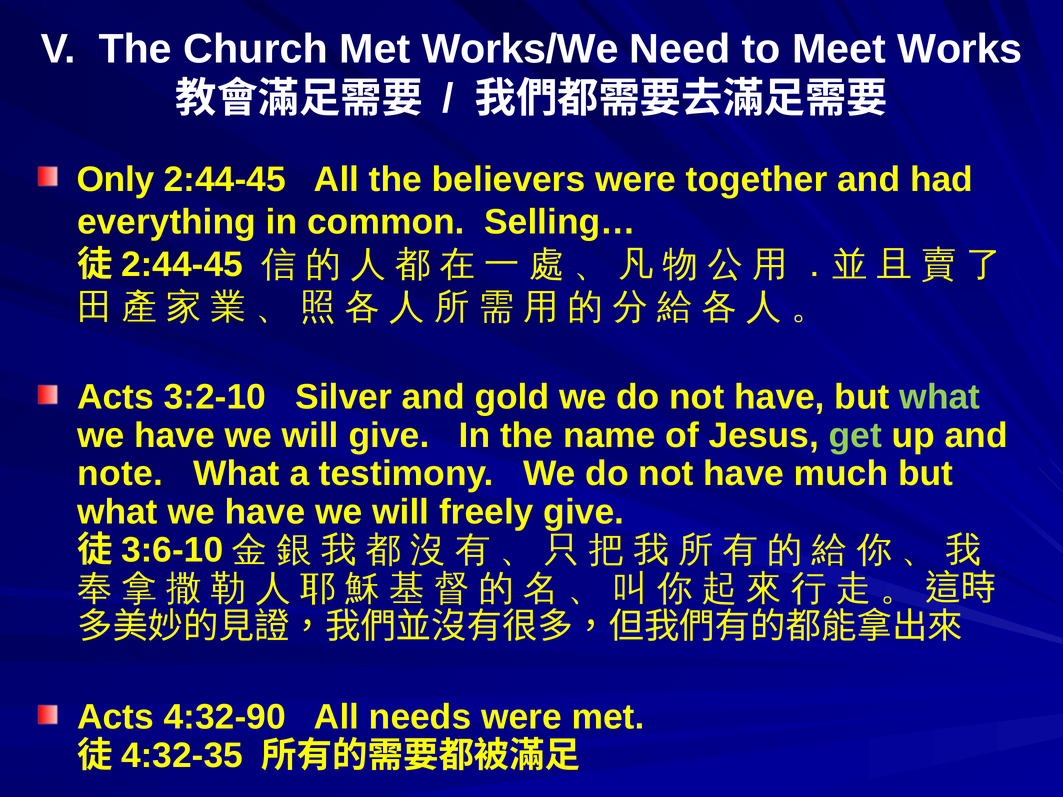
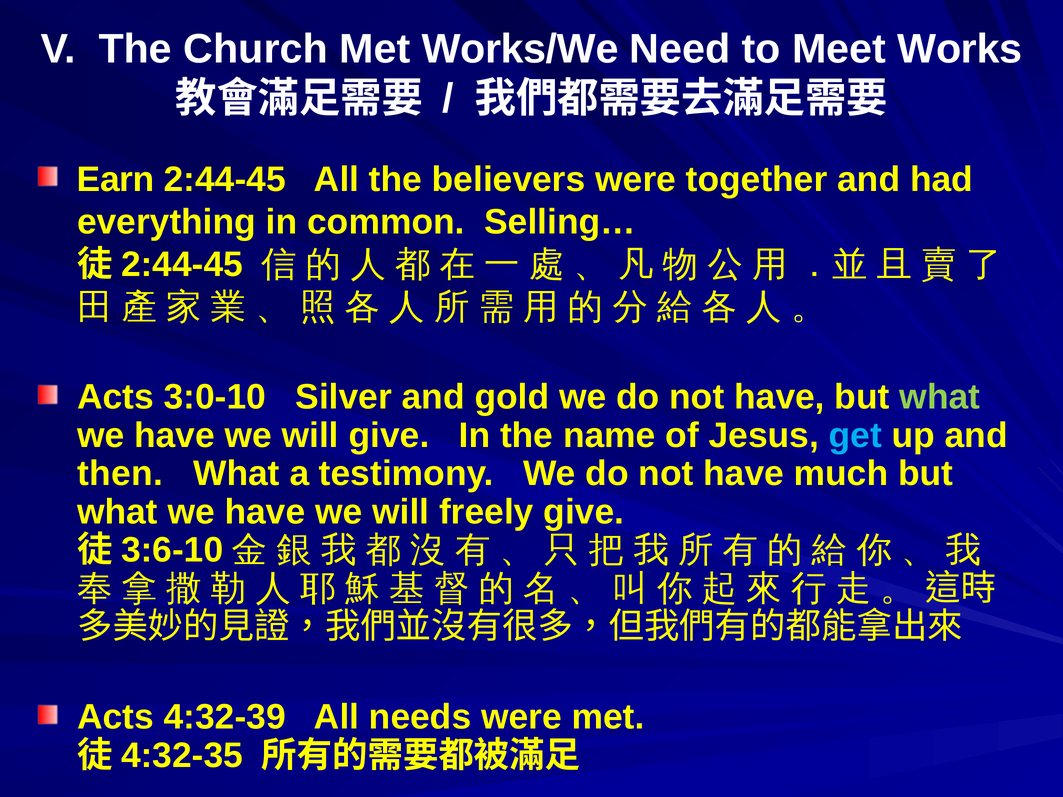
Only: Only -> Earn (116, 180)
3:2-10: 3:2-10 -> 3:0-10 (215, 397)
get colour: light green -> light blue (855, 436)
note: note -> then (120, 474)
4:32-90: 4:32-90 -> 4:32-39 (225, 717)
